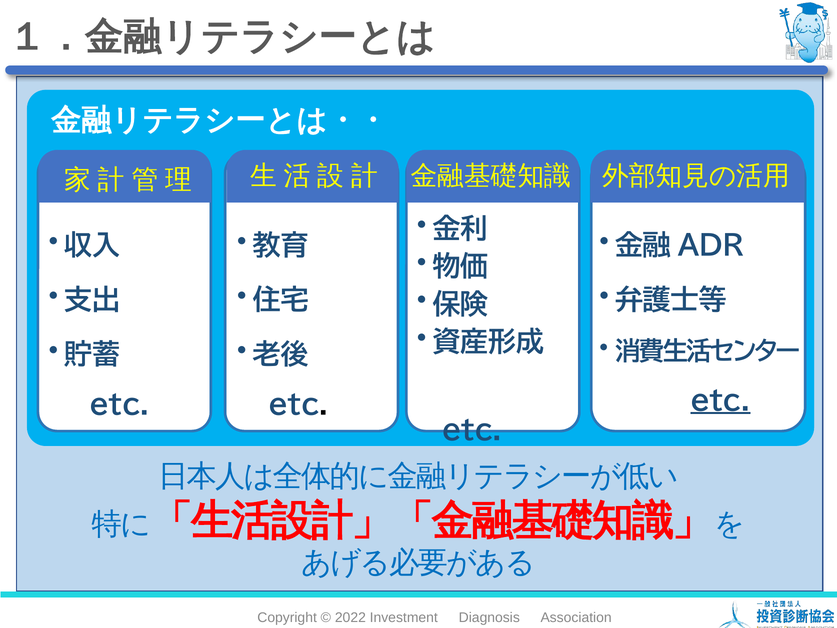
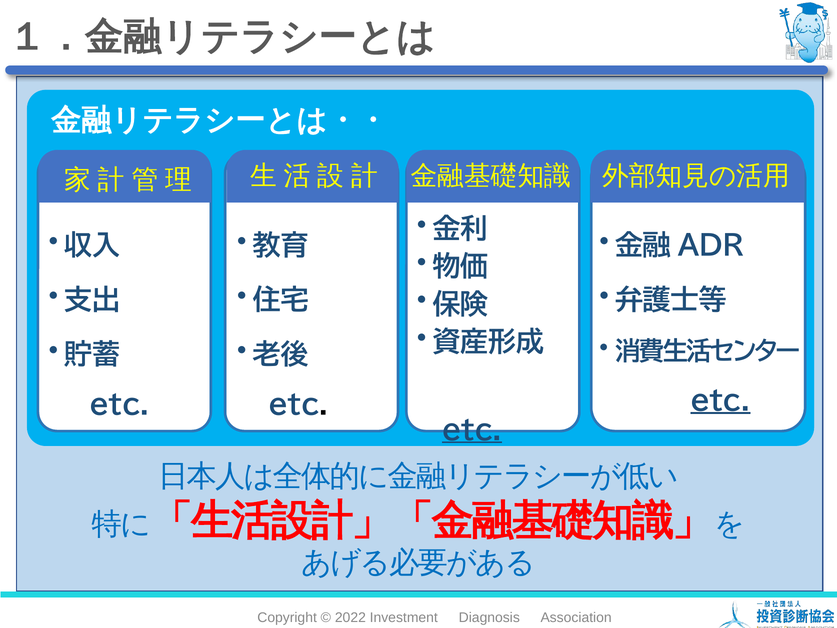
etc underline: none -> present (472, 430)
